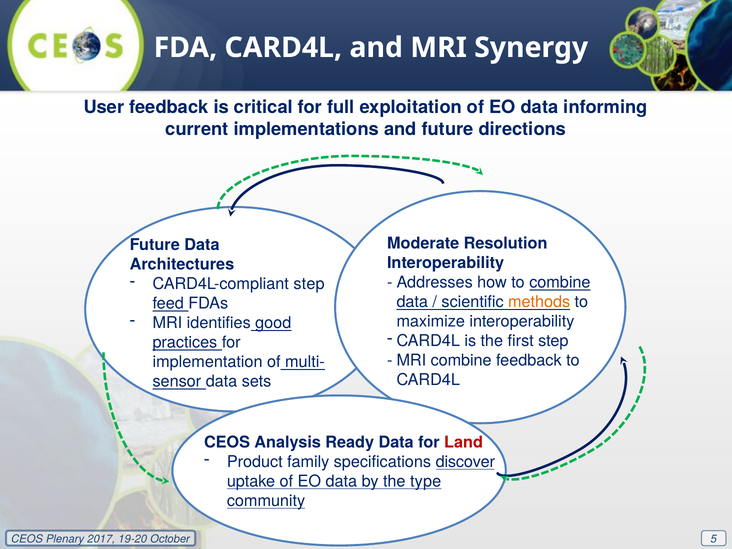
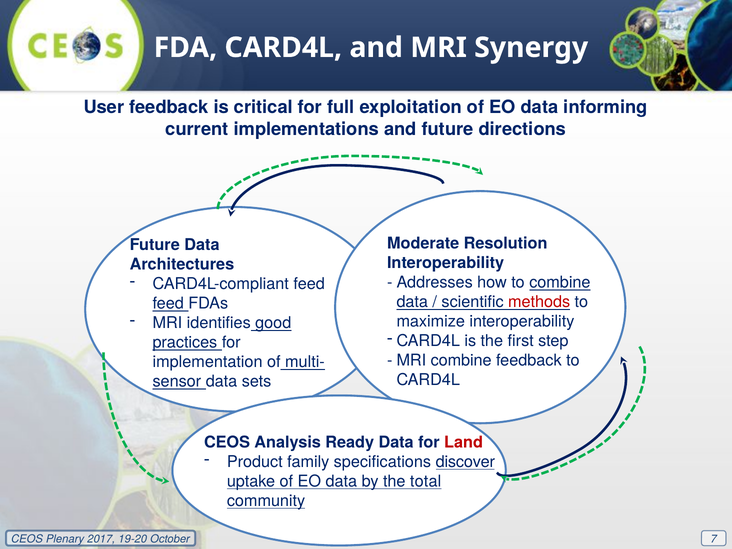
CARD4L-compliant step: step -> feed (309, 284)
methods colour: orange -> red (539, 302)
type: type -> total (426, 481)
5: 5 -> 7 (714, 539)
